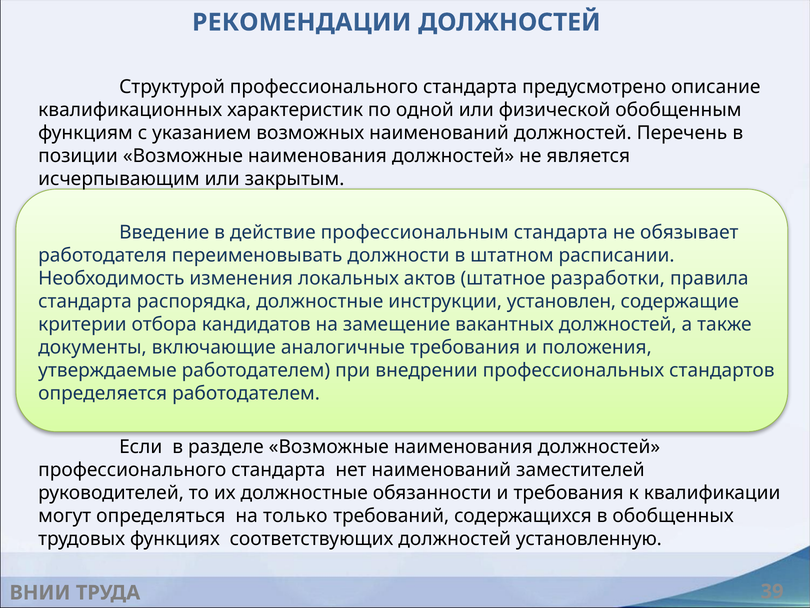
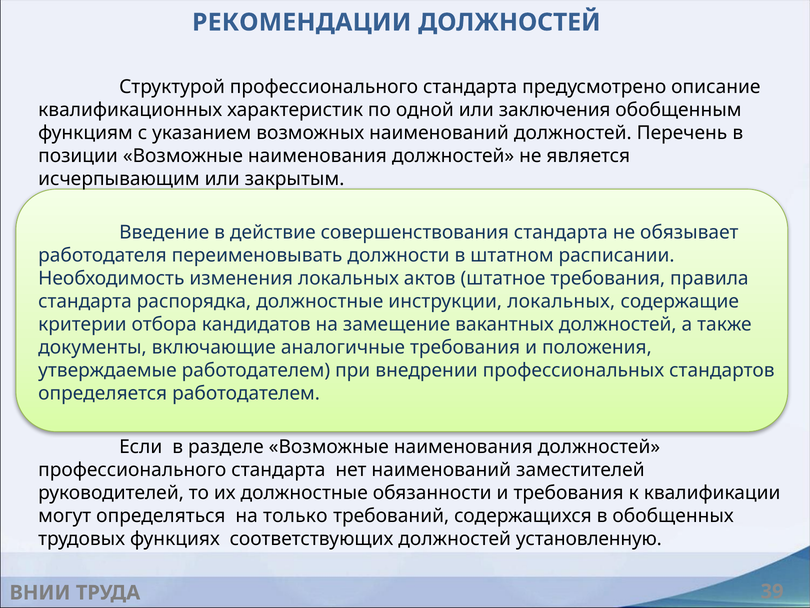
физической: физической -> заключения (555, 110)
профессиональным: профессиональным -> совершенствования (415, 232)
штатное разработки: разработки -> требования (608, 278)
инструкции установлен: установлен -> локальных (561, 301)
